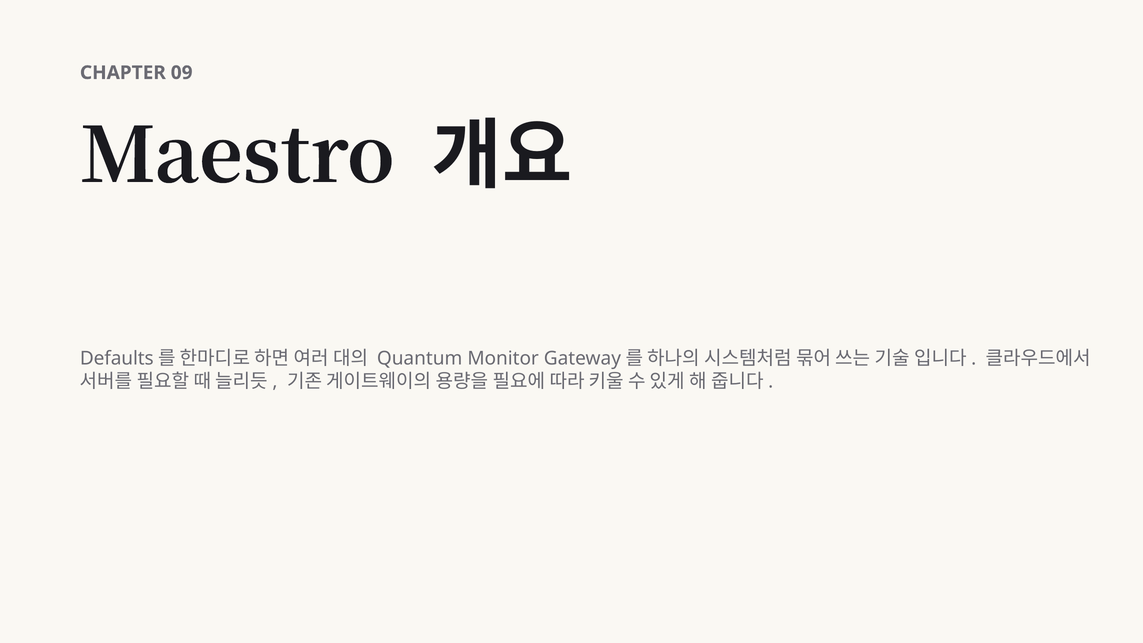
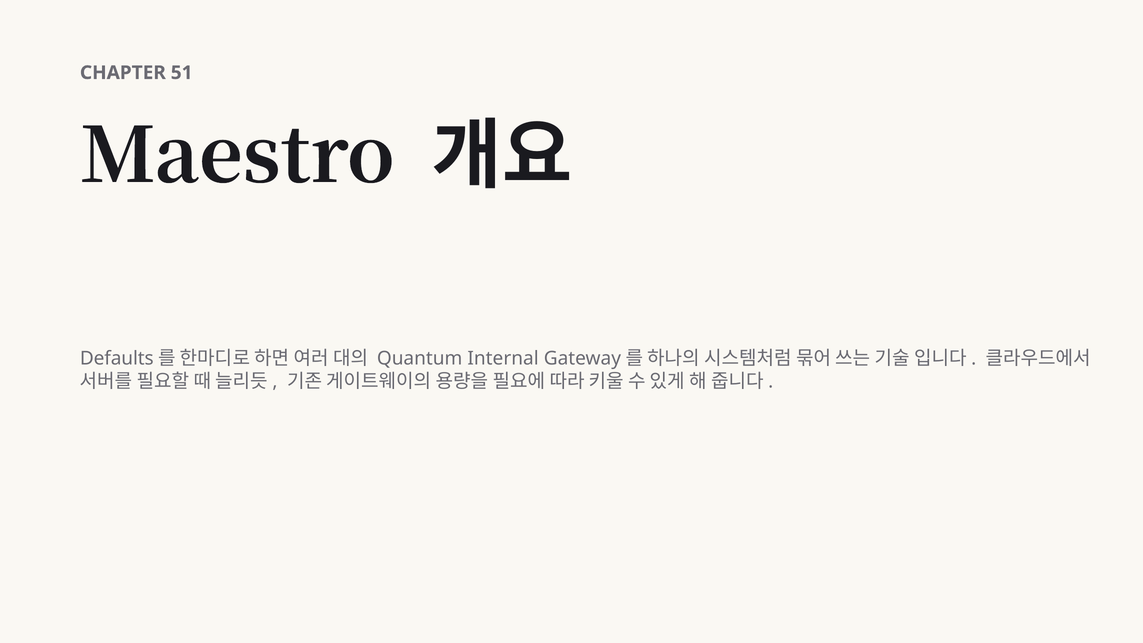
09: 09 -> 51 (182, 73)
Monitor: Monitor -> Internal (503, 358)
